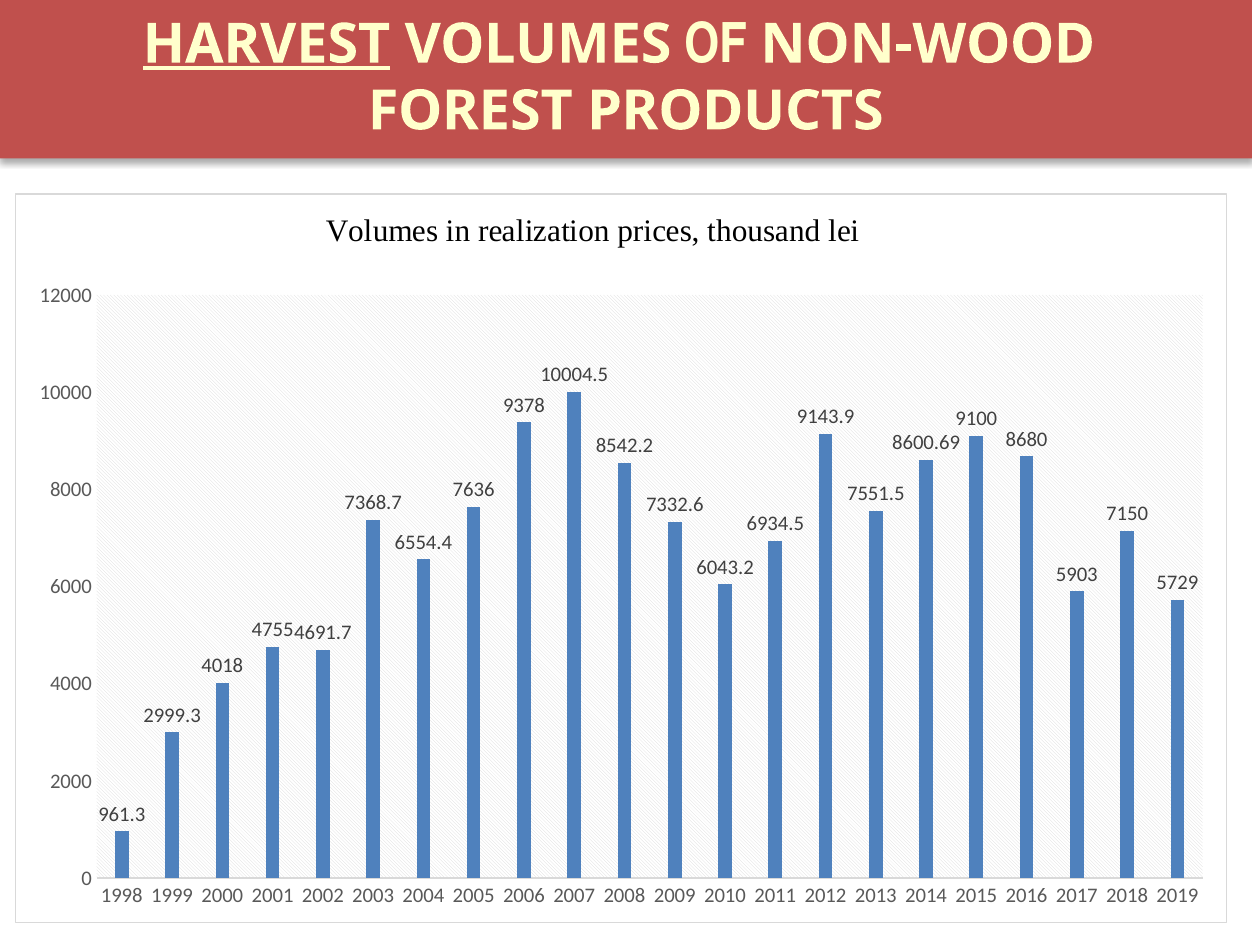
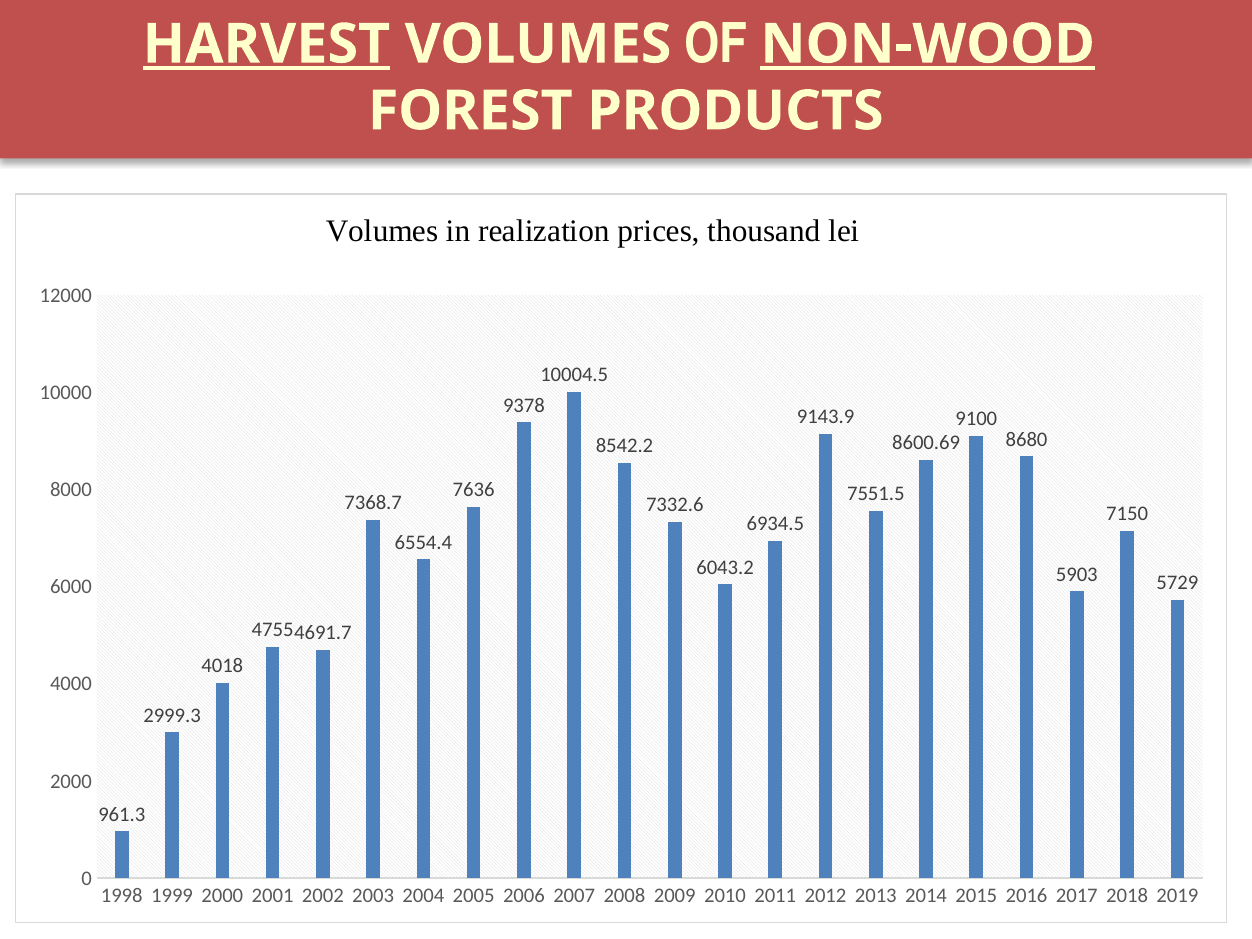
NON-WOOD underline: none -> present (928, 44)
